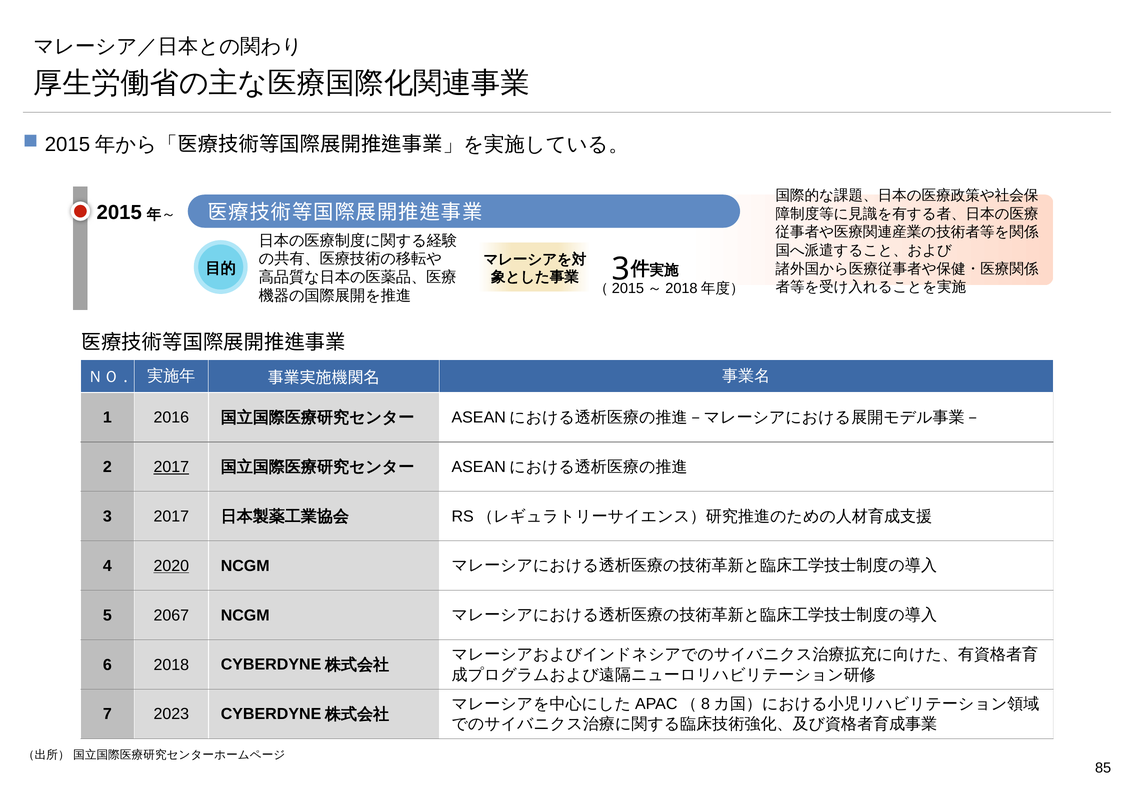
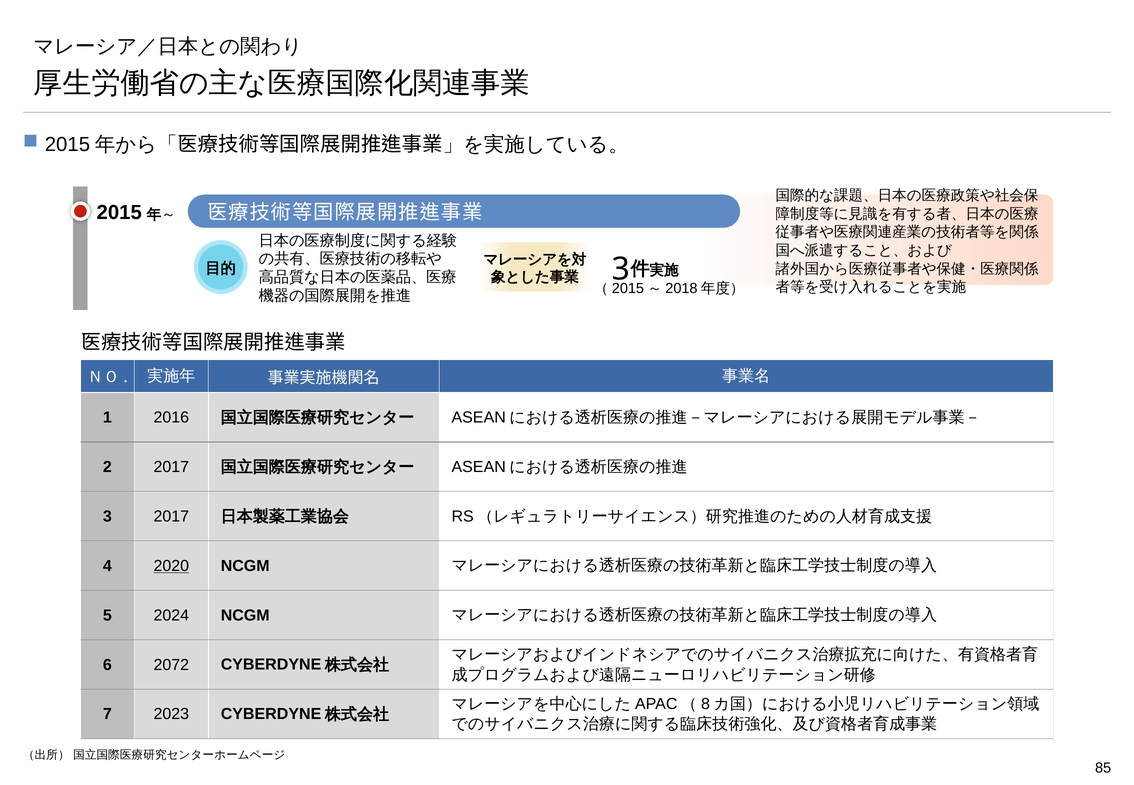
2017 underline: present -> none (171, 467)
2067: 2067 -> 2024 (171, 615)
2018: 2018 -> 2072 (171, 665)
